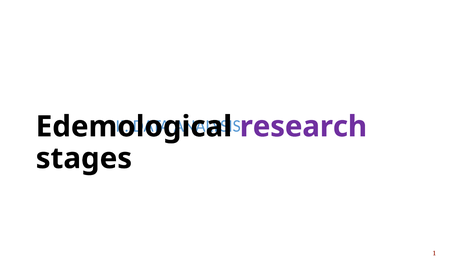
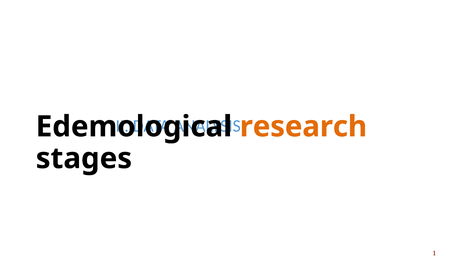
research colour: purple -> orange (303, 127)
